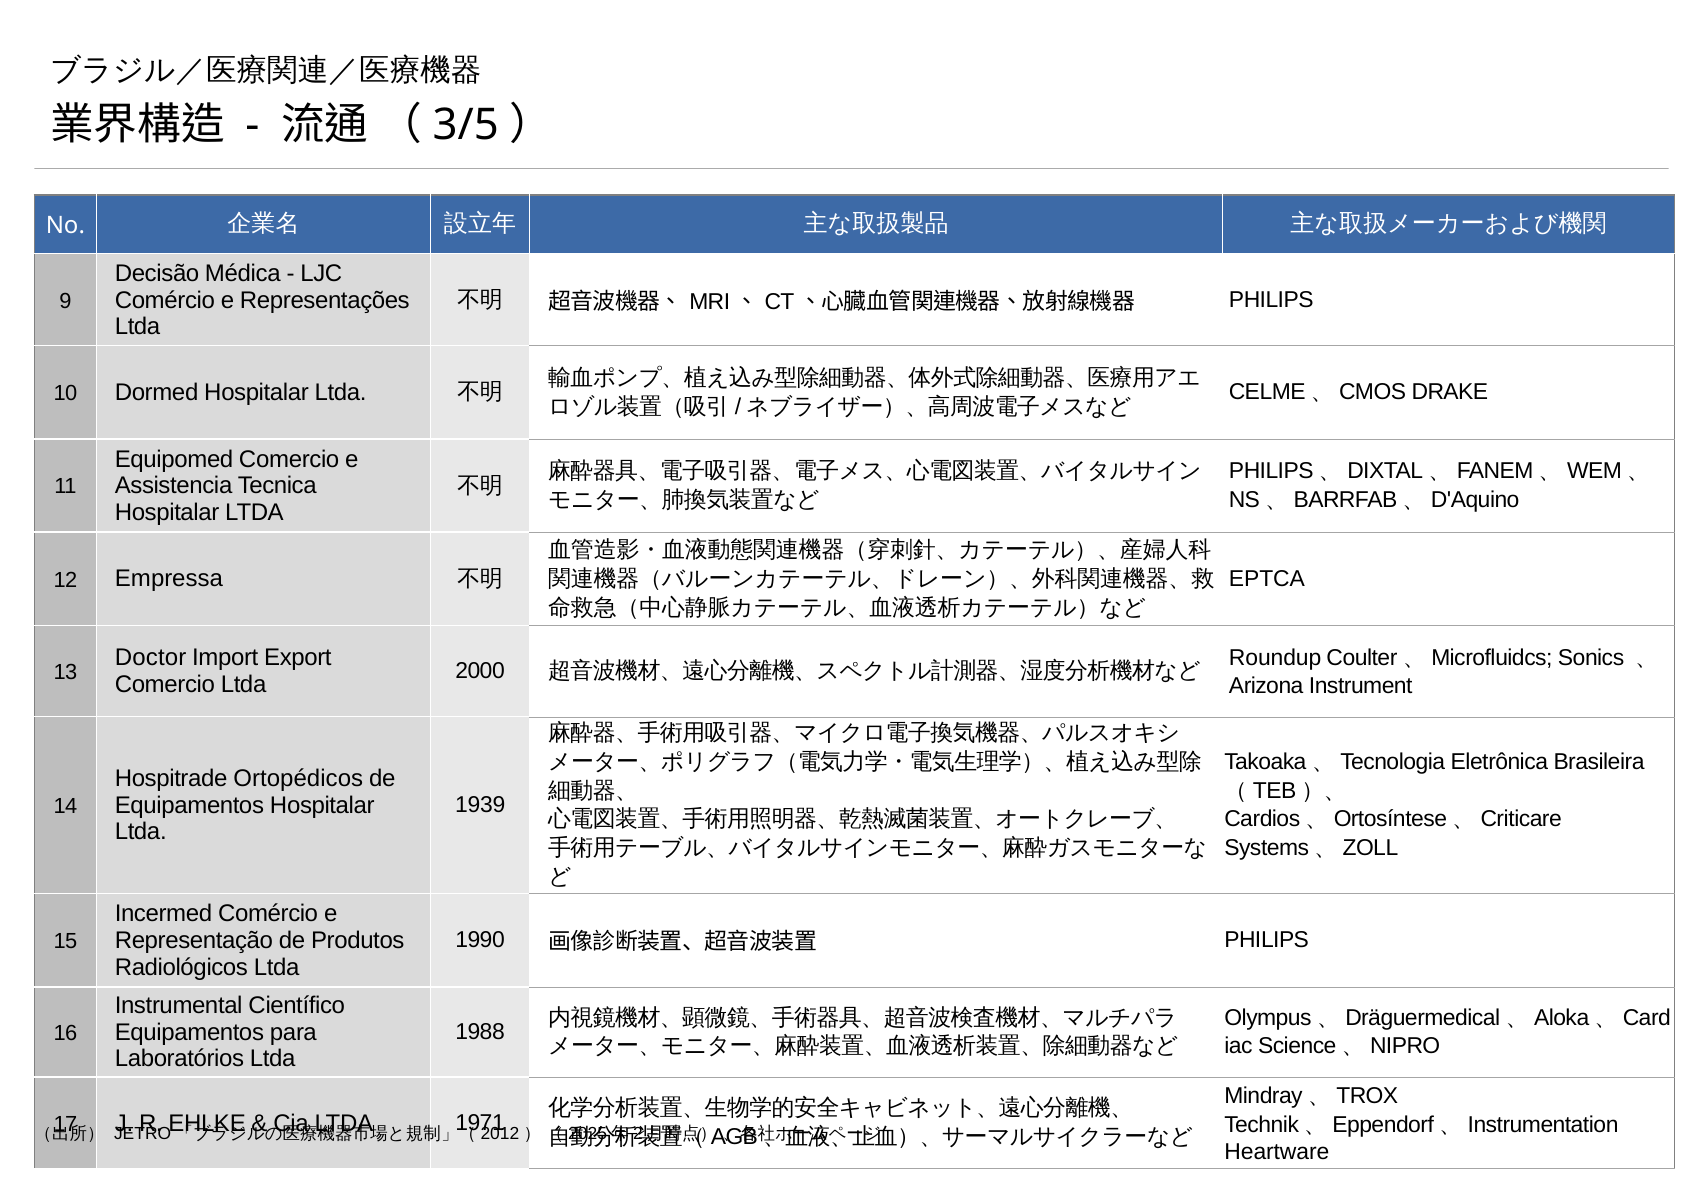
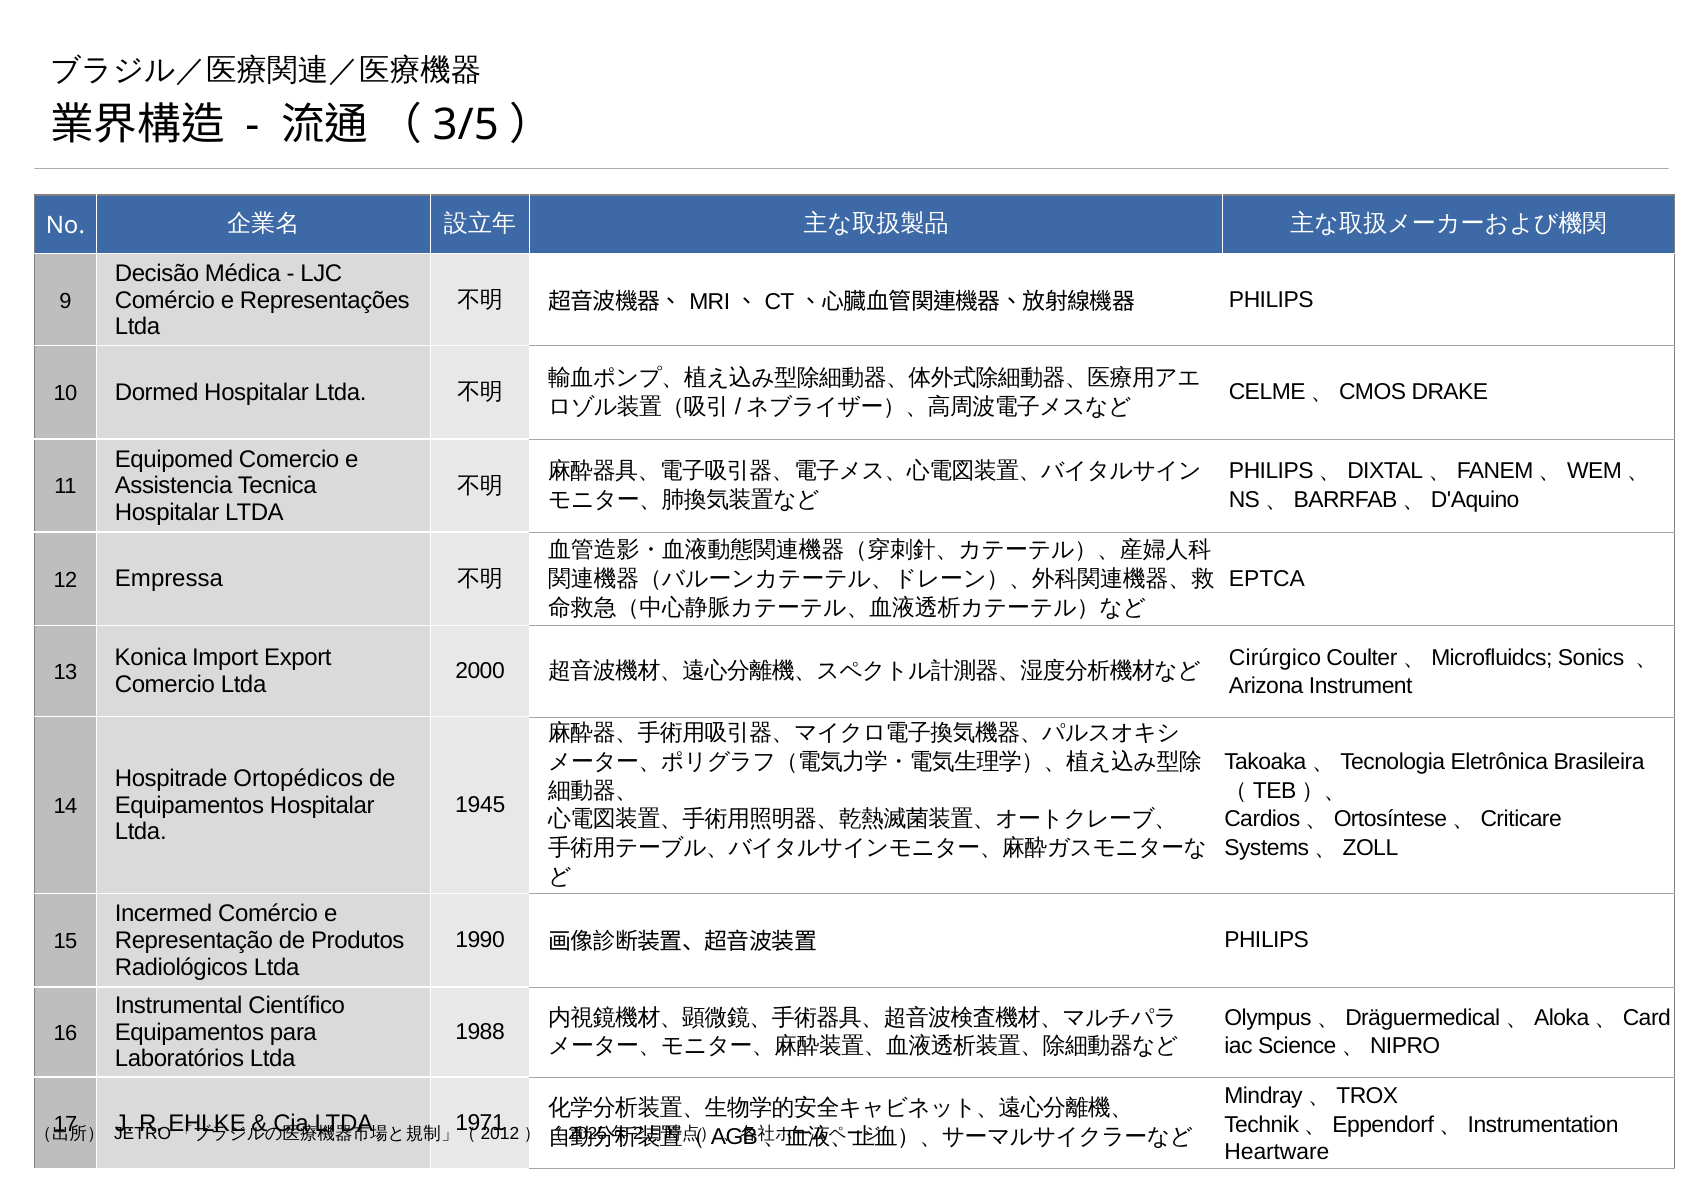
Doctor: Doctor -> Konica (151, 658)
Roundup: Roundup -> Cirúrgico (1275, 658)
1939: 1939 -> 1945 (480, 805)
